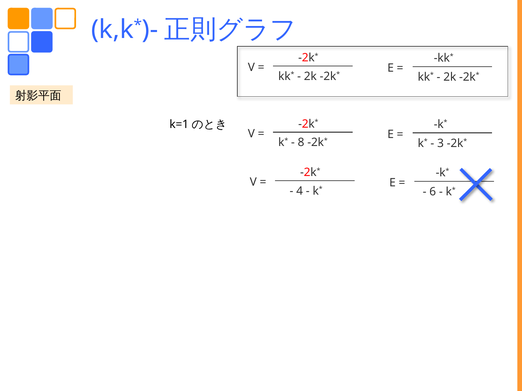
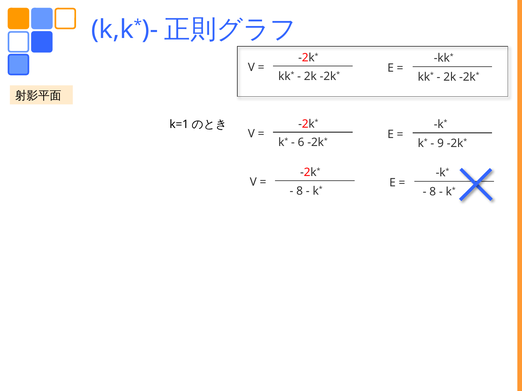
8: 8 -> 6 (301, 143)
3: 3 -> 9 (440, 143)
4: 4 -> 8 (300, 191)
6: 6 -> 8 (433, 192)
